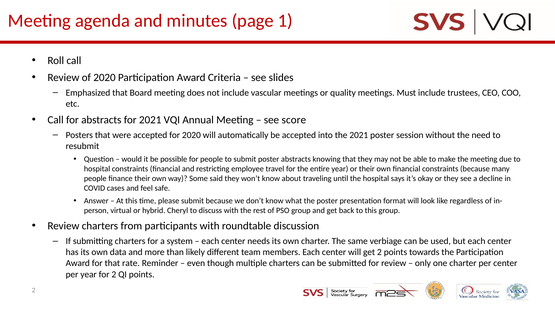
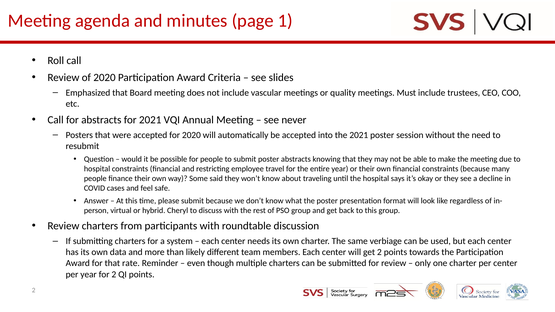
score: score -> never (294, 120)
